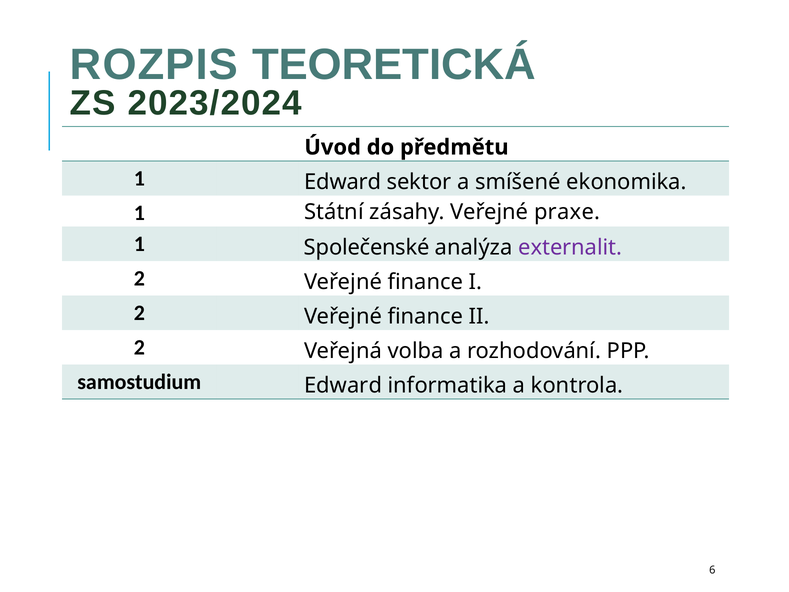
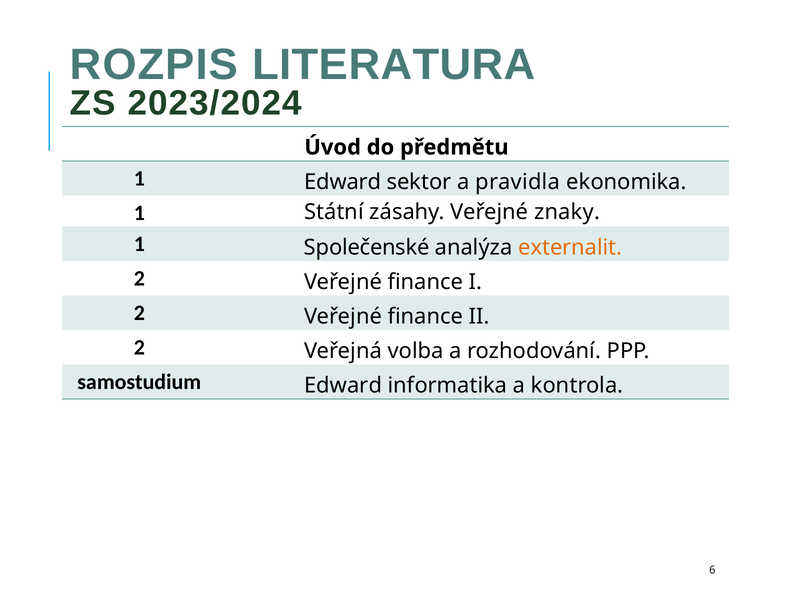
TEORETICKÁ: TEORETICKÁ -> LITERATURA (394, 65)
smíšené: smíšené -> pravidla (518, 182)
praxe: praxe -> znaky (567, 212)
externalit colour: purple -> orange (570, 247)
